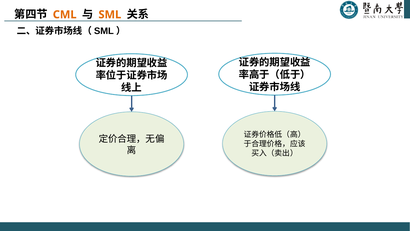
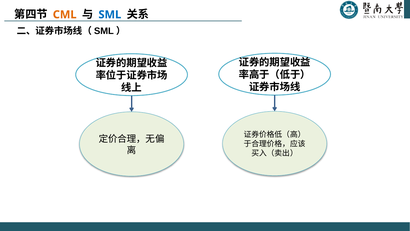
SML colour: orange -> blue (110, 15)
